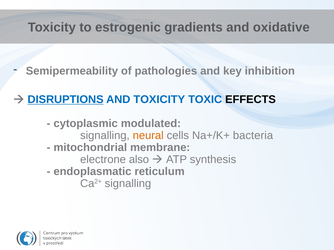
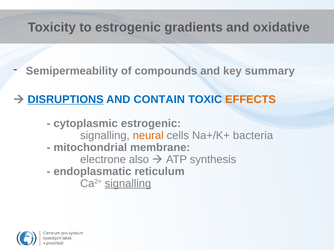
pathologies: pathologies -> compounds (166, 71)
inhibition: inhibition -> summary (270, 71)
AND TOXICITY: TOXICITY -> CONTAIN (159, 100)
EFFECTS colour: black -> orange (251, 100)
cytoplasmic modulated: modulated -> estrogenic (151, 124)
signalling underline: none -> present (128, 184)
